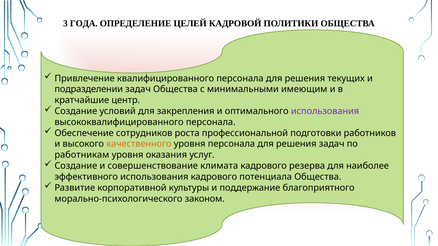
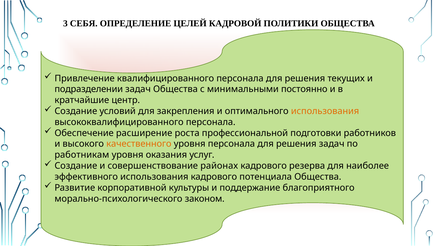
ГОДА: ГОДА -> СЕБЯ (84, 24)
имеющим: имеющим -> постоянно (304, 89)
использования colour: purple -> orange (325, 111)
сотрудников: сотрудников -> расширение (144, 133)
климата: климата -> районах (219, 166)
